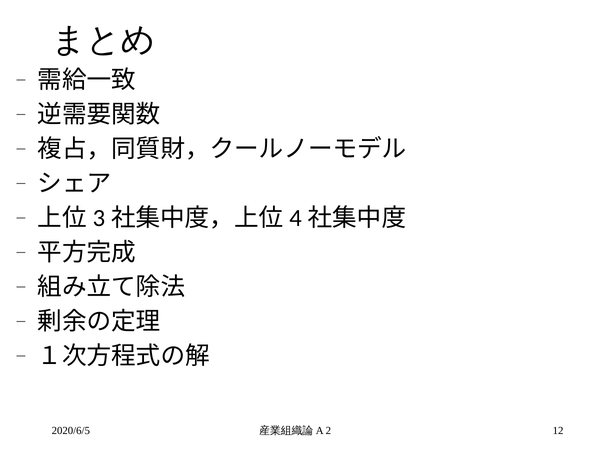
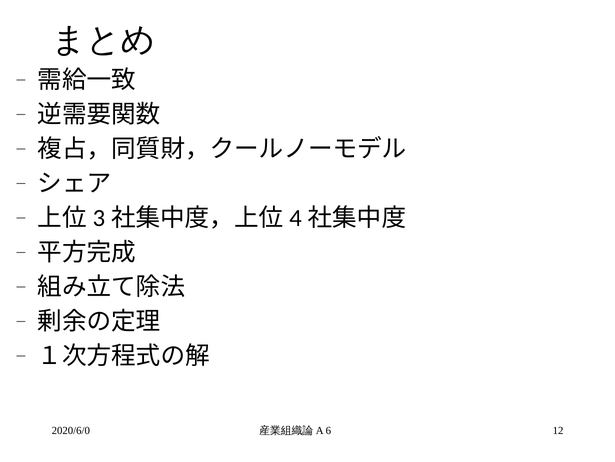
2020/6/5: 2020/6/5 -> 2020/6/0 (71, 430)
2: 2 -> 6 (328, 430)
